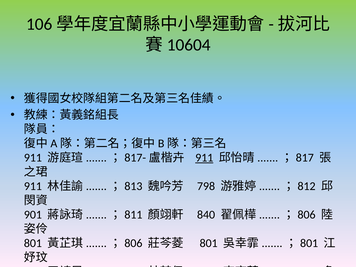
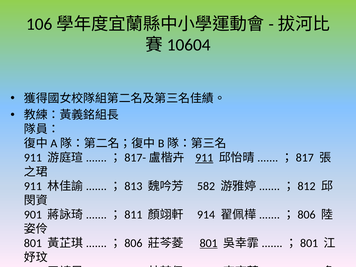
798: 798 -> 582 (206, 186)
840: 840 -> 914 (206, 215)
801 underline: none -> present (209, 243)
